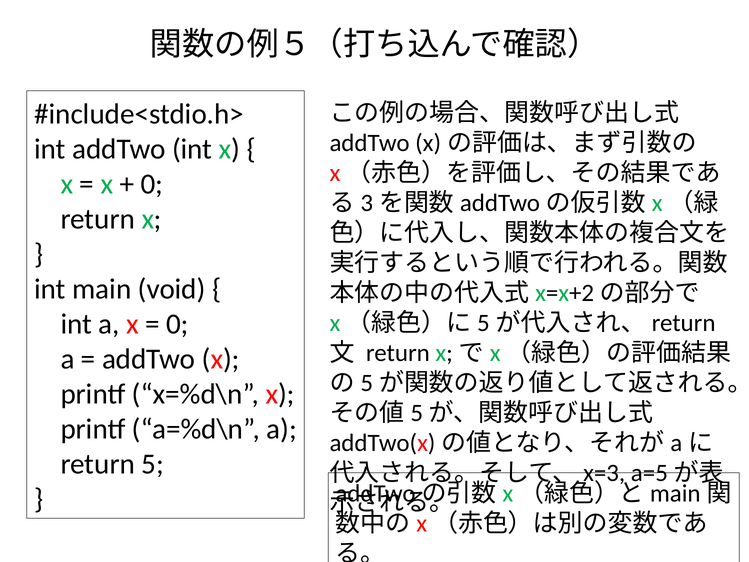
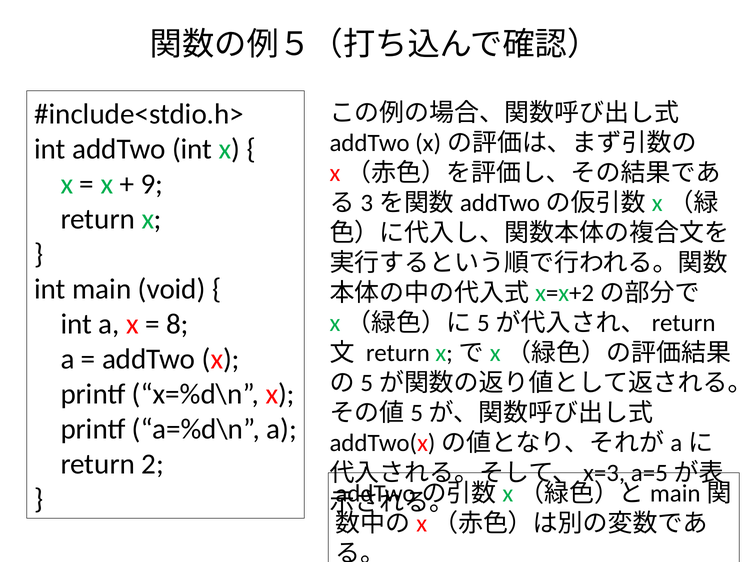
0: 0 -> 9 (152, 184)
0: 0 -> 8 (177, 324)
5: 5 -> 2 (153, 464)
